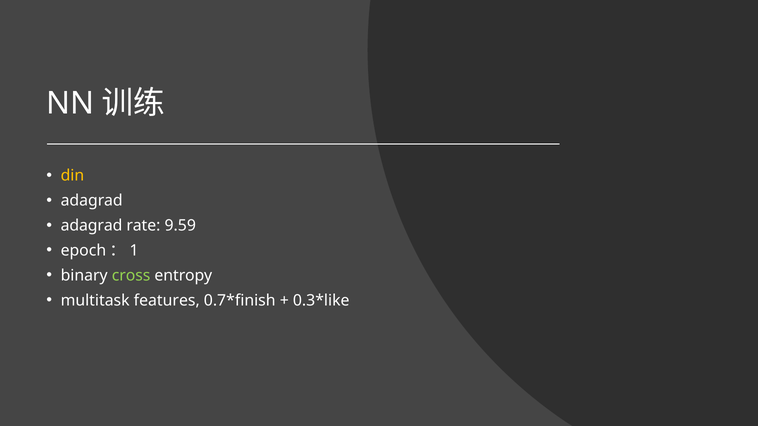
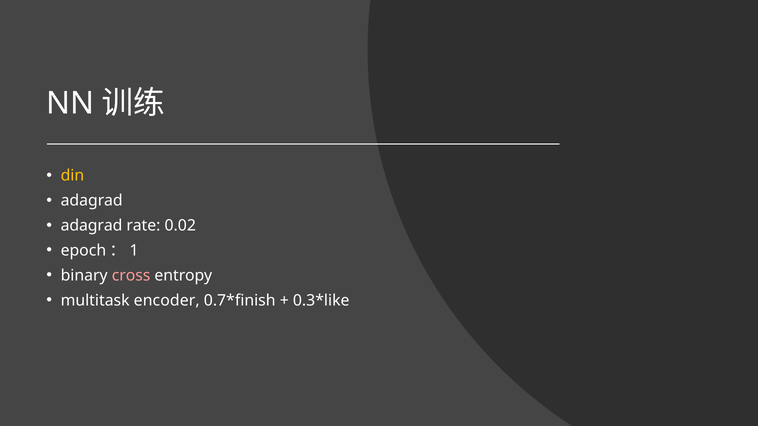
9.59: 9.59 -> 0.02 (180, 226)
cross colour: light green -> pink (131, 276)
features: features -> encoder (167, 301)
